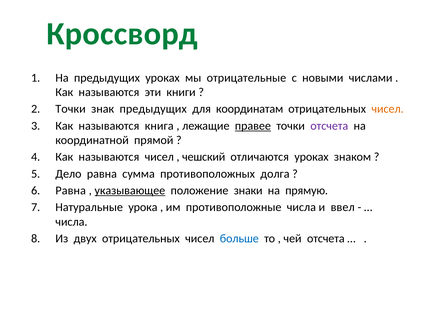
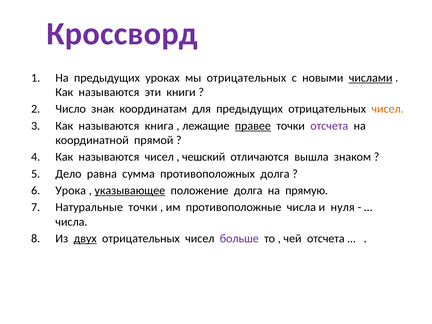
Кроссворд colour: green -> purple (122, 34)
мы отрицательные: отрицательные -> отрицательных (246, 78)
числами underline: none -> present (371, 78)
Точки: Точки -> Число (71, 109)
знак предыдущих: предыдущих -> координатам (153, 109)
для координатам: координатам -> предыдущих (250, 109)
отличаются уроках: уроках -> вышла (311, 157)
Равна: Равна -> Урока (71, 191)
положение знаки: знаки -> долга (248, 191)
Натуральные урока: урока -> точки (143, 207)
ввел: ввел -> нуля (343, 207)
двух underline: none -> present (85, 239)
больше colour: blue -> purple (239, 239)
